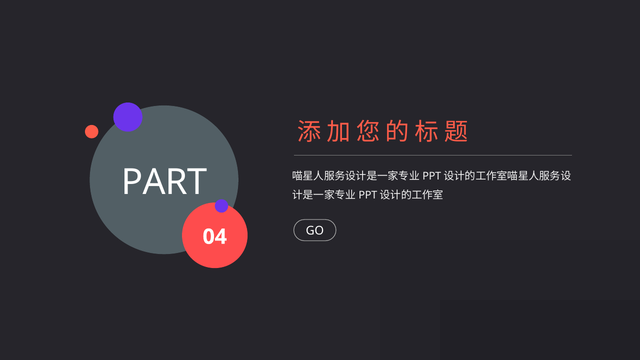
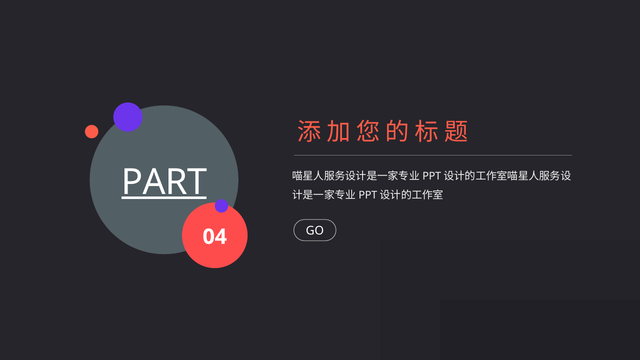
PART underline: none -> present (164, 182)
